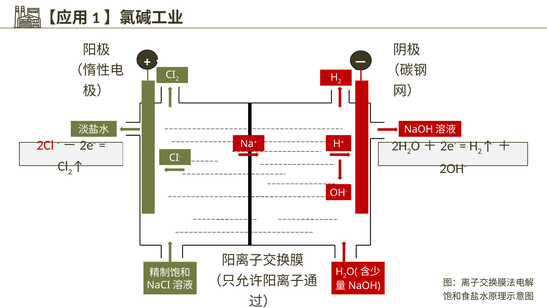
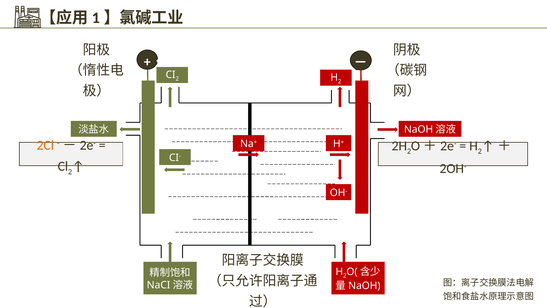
2Cl colour: red -> orange (45, 145)
